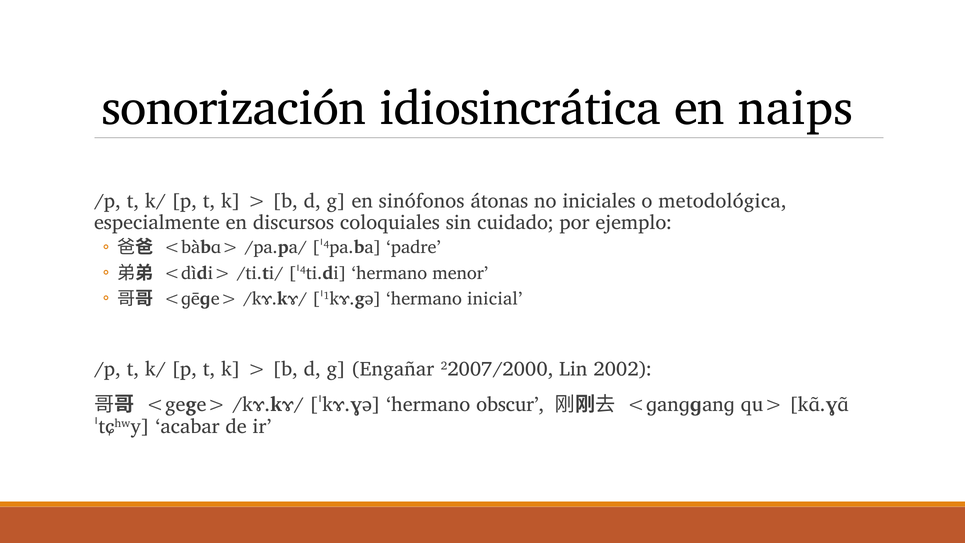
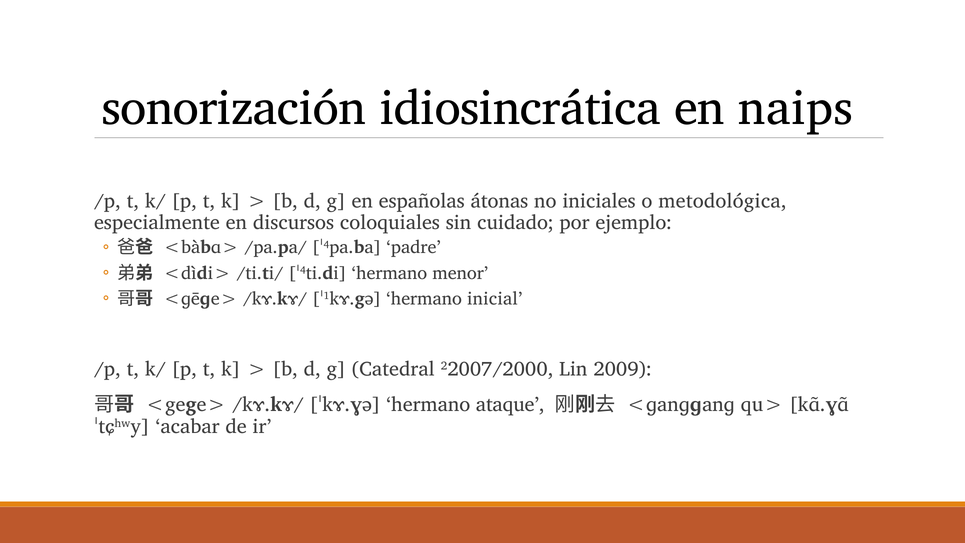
sinófonos: sinófonos -> españolas (422, 201)
Engañar: Engañar -> Catedral (393, 369)
2002: 2002 -> 2009 (623, 369)
obscur: obscur -> ataque (510, 405)
